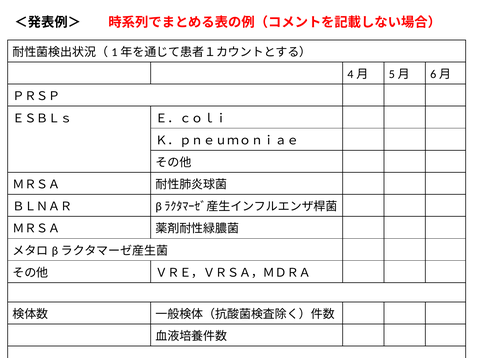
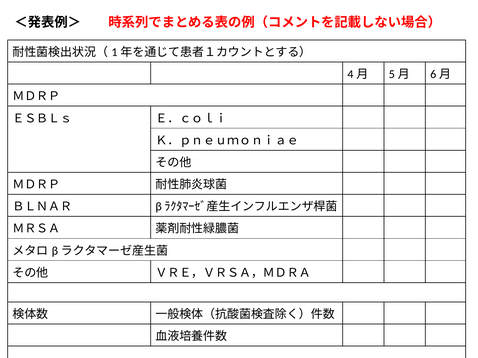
ＰＲＳＰ: ＰＲＳＰ -> ＭＤＲＰ (36, 96)
ＭＲＳＡ: ＭＲＳＡ -> ＭＤＲＰ (36, 185)
